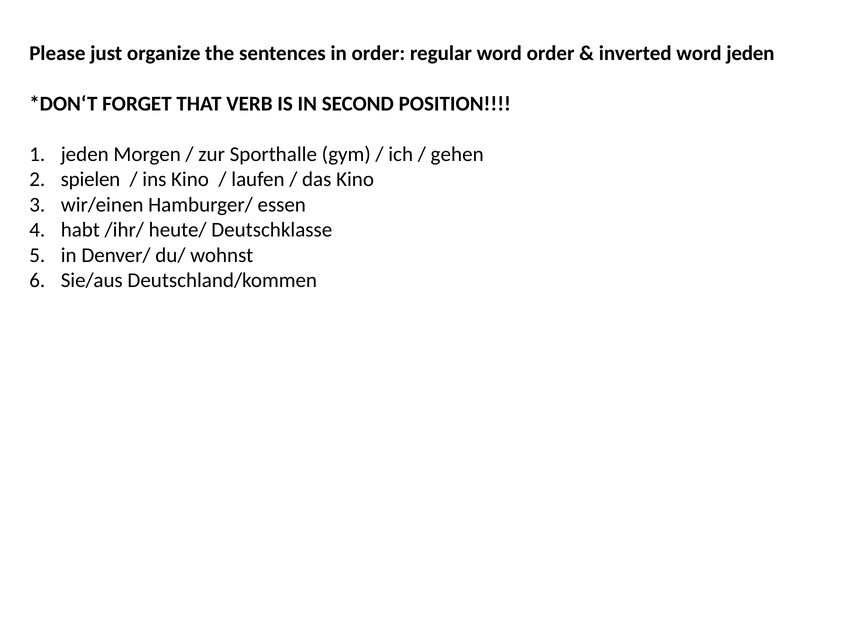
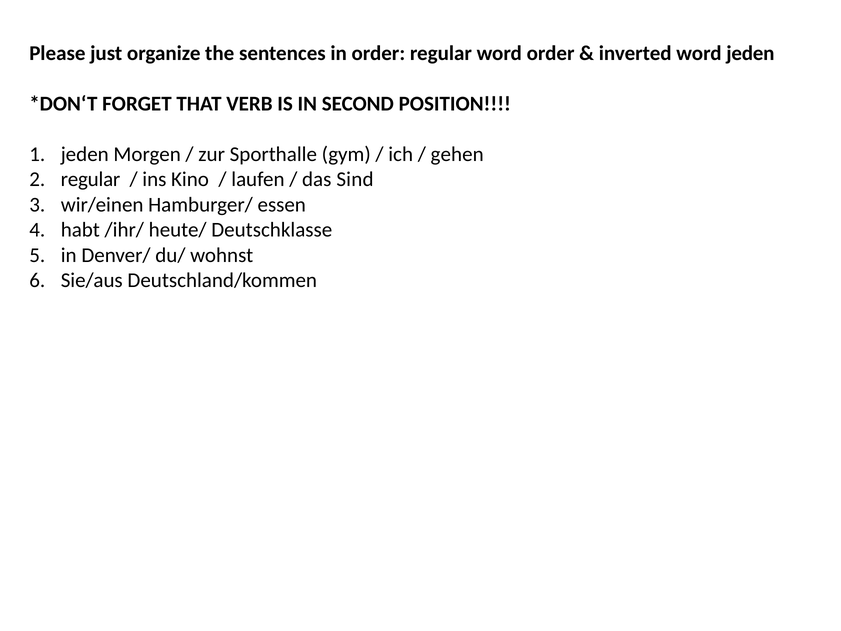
spielen: spielen -> regular (90, 179)
das Kino: Kino -> Sind (355, 179)
